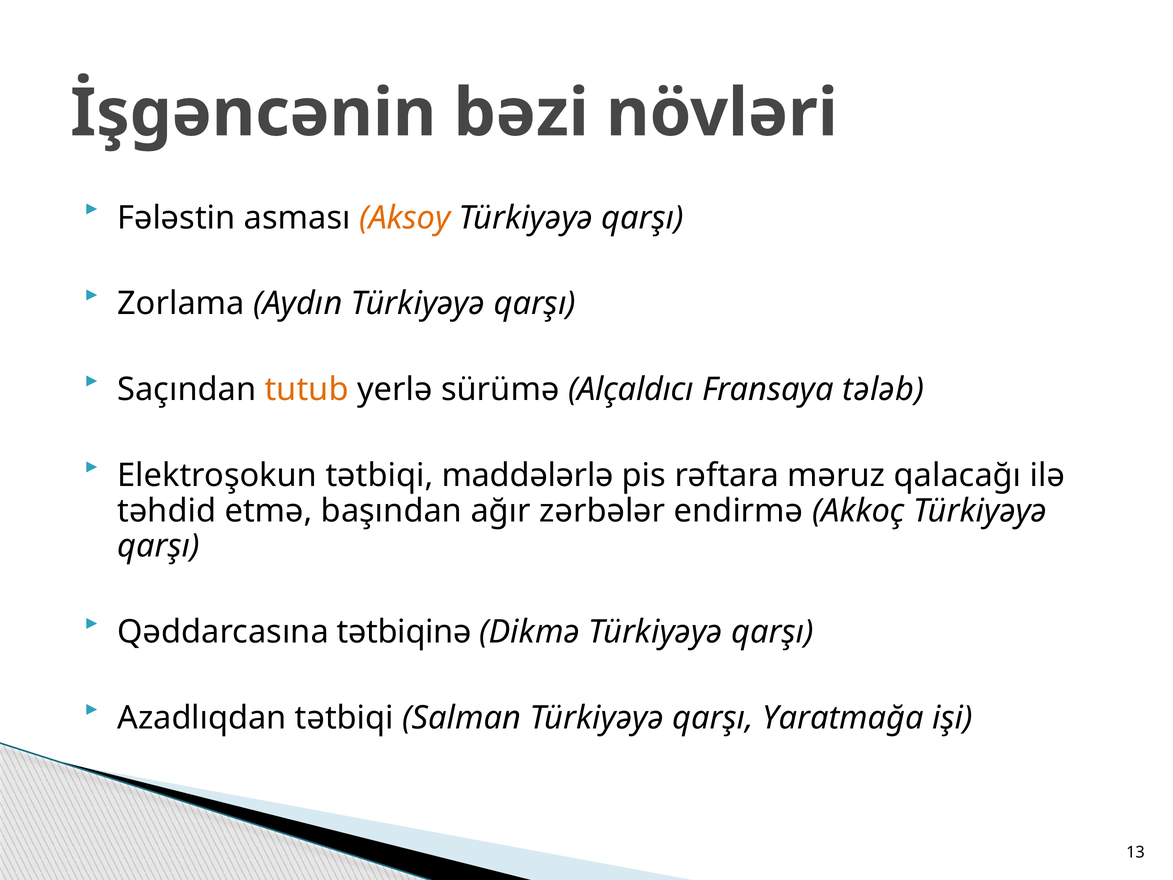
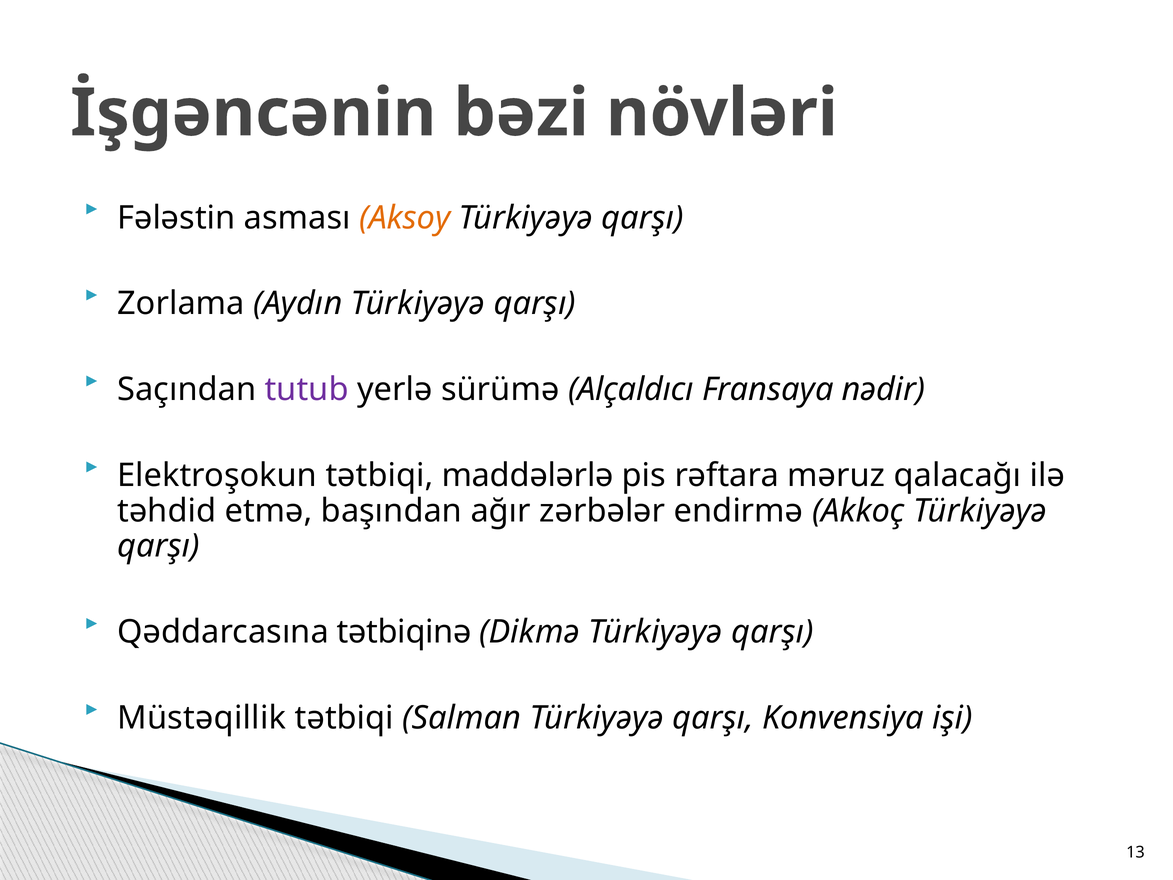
tutub colour: orange -> purple (307, 390)
tələb: tələb -> nədir (884, 390)
Azadlıqdan: Azadlıqdan -> Müstəqillik (202, 718)
Yaratmağa: Yaratmağa -> Konvensiya (843, 718)
